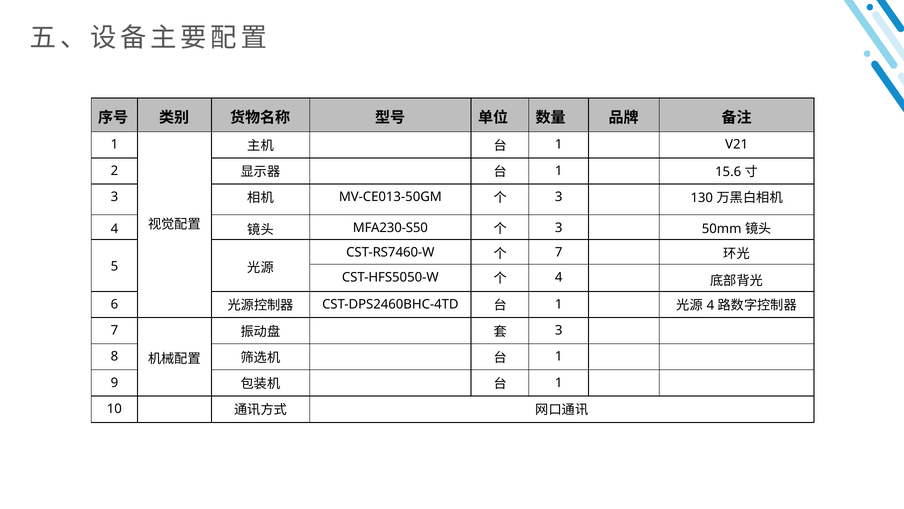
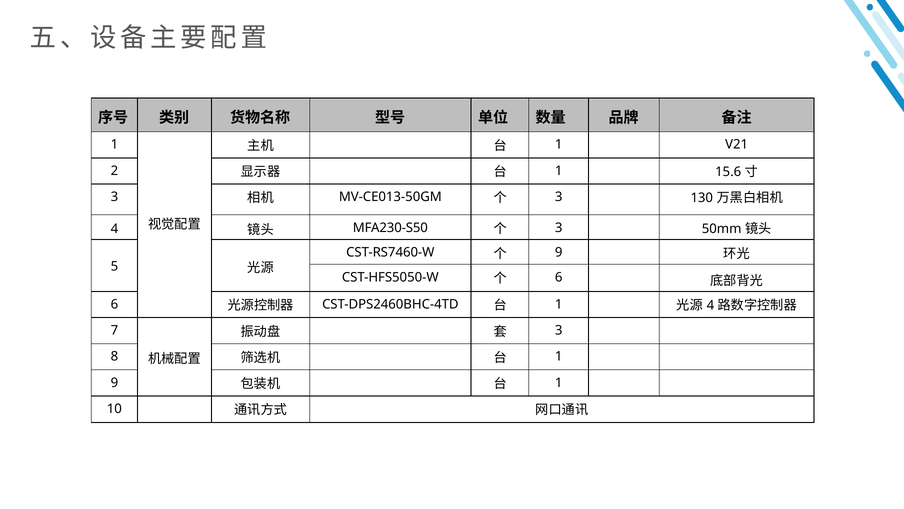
7: 7 -> 9 (559, 252)
4: 4 -> 6 (559, 277)
